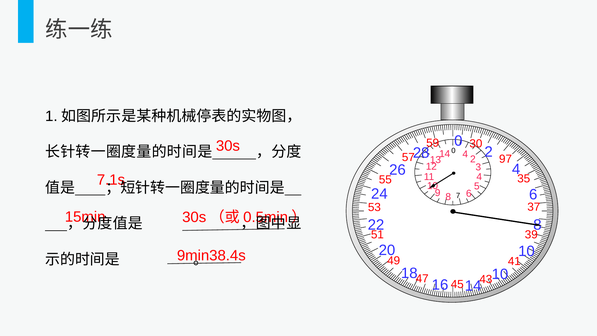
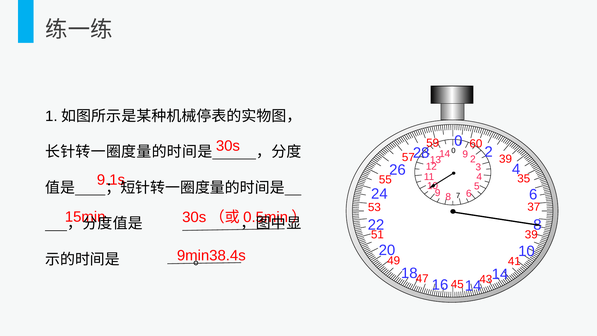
30: 30 -> 60 (476, 143)
2 97: 97 -> 39 (506, 159)
0 4: 4 -> 9 (465, 154)
7.1s: 7.1s -> 9.1s (111, 180)
43 10: 10 -> 14 (500, 274)
